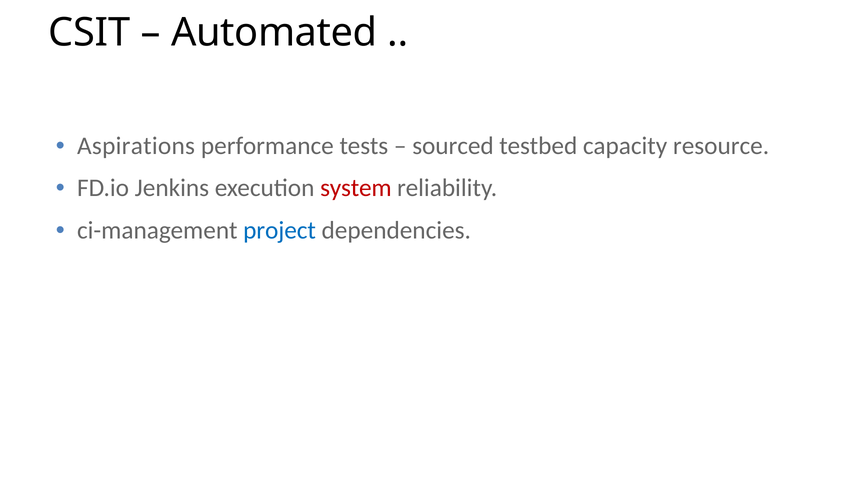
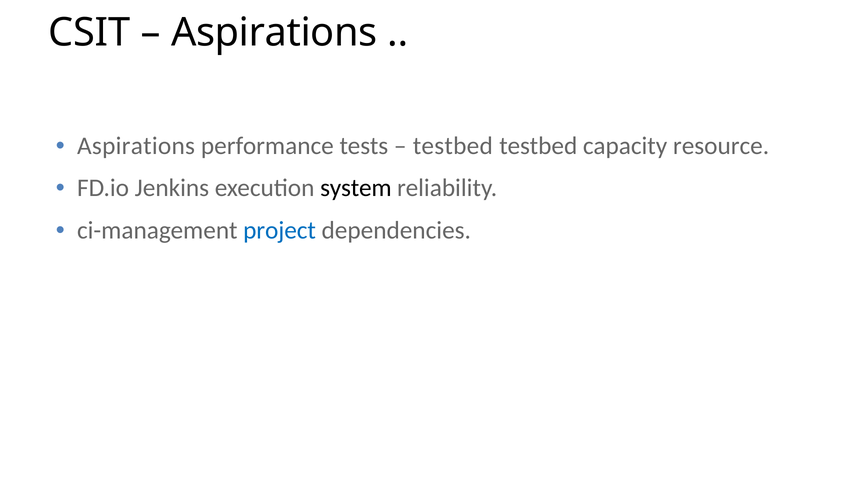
Automated: Automated -> Aspirations (274, 33)
sourced: sourced -> testbed (453, 146)
system colour: red -> black (356, 188)
